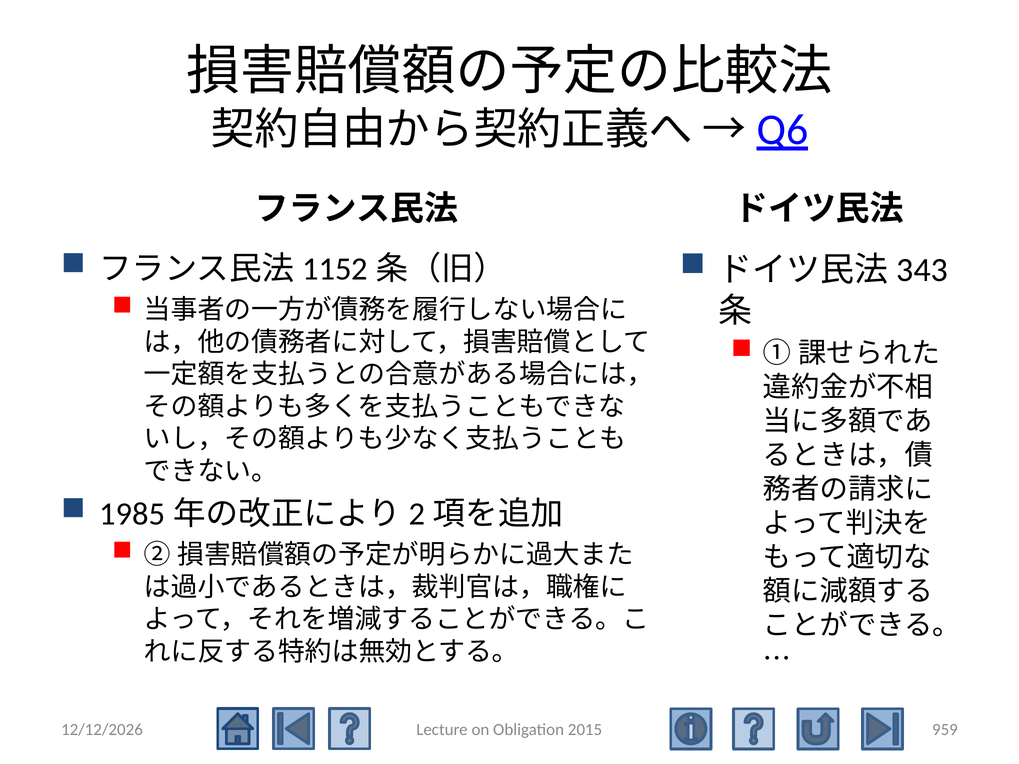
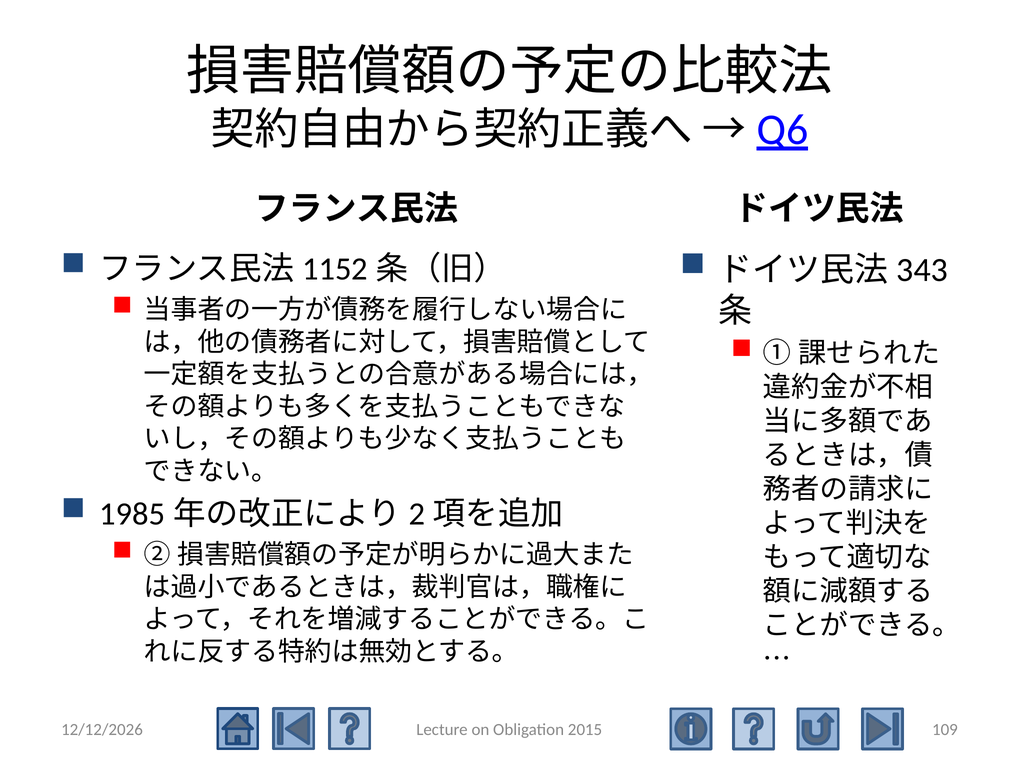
959: 959 -> 109 (945, 730)
